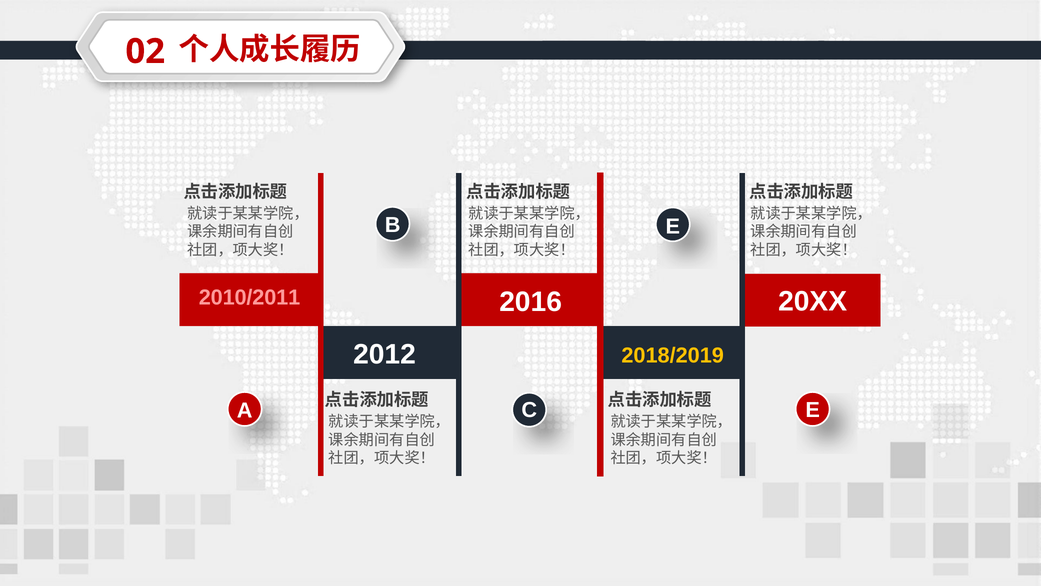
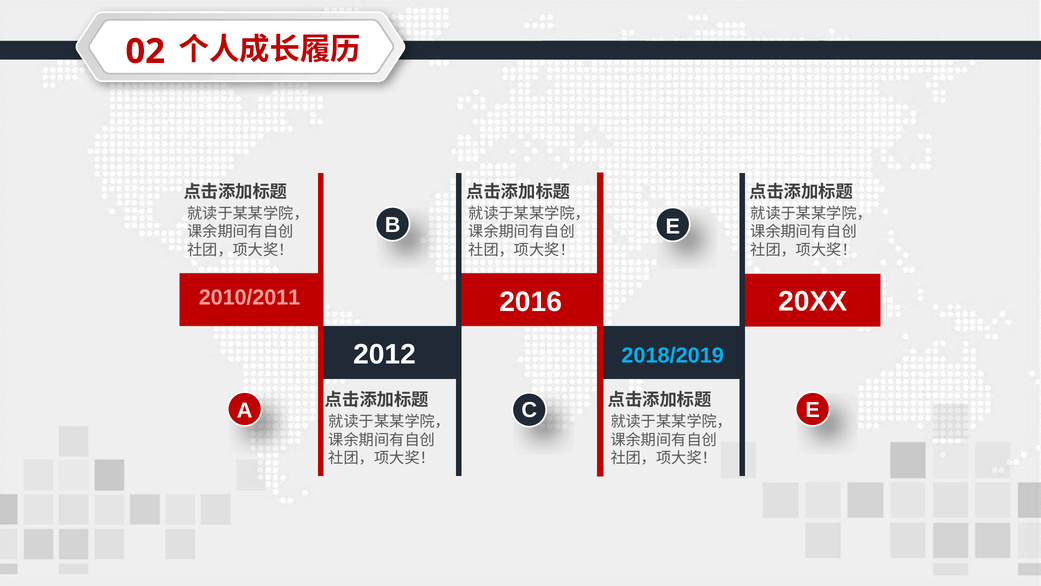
2018/2019 colour: yellow -> light blue (673, 356)
